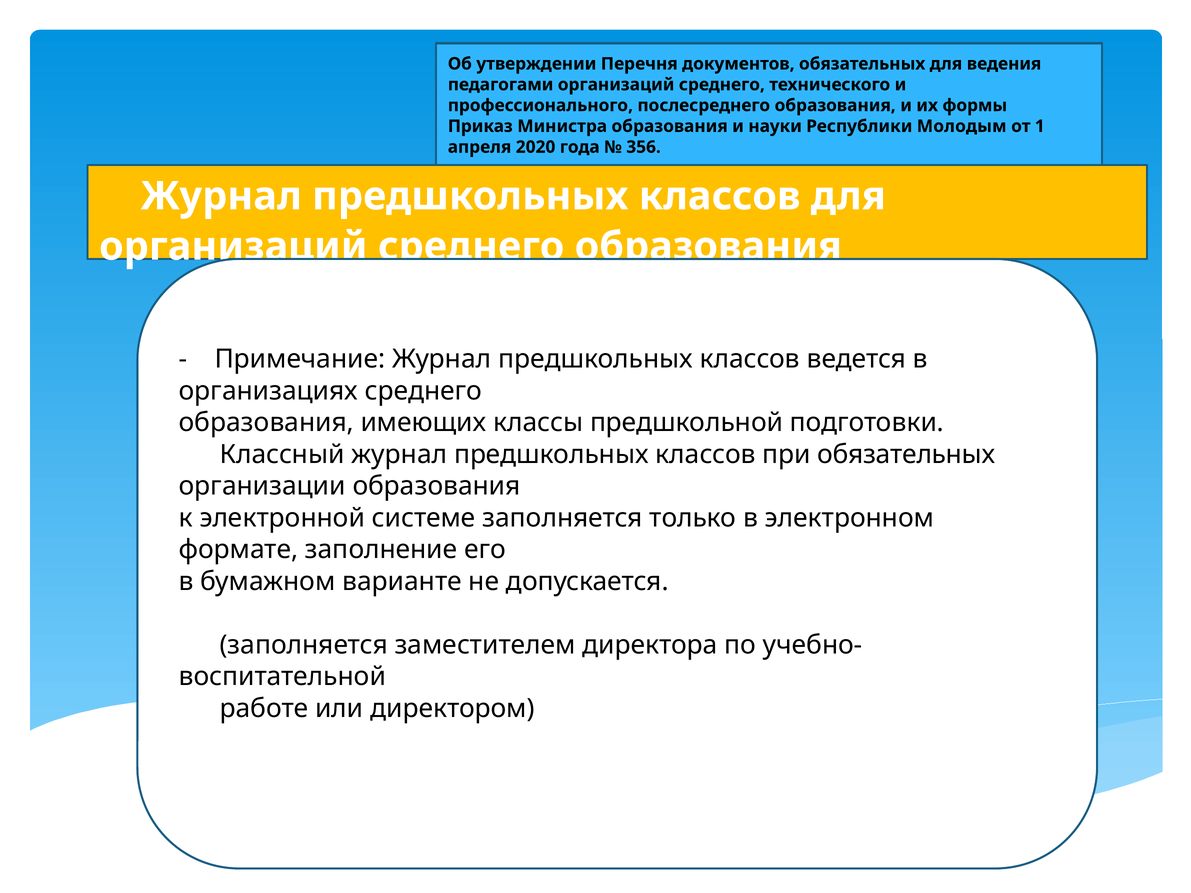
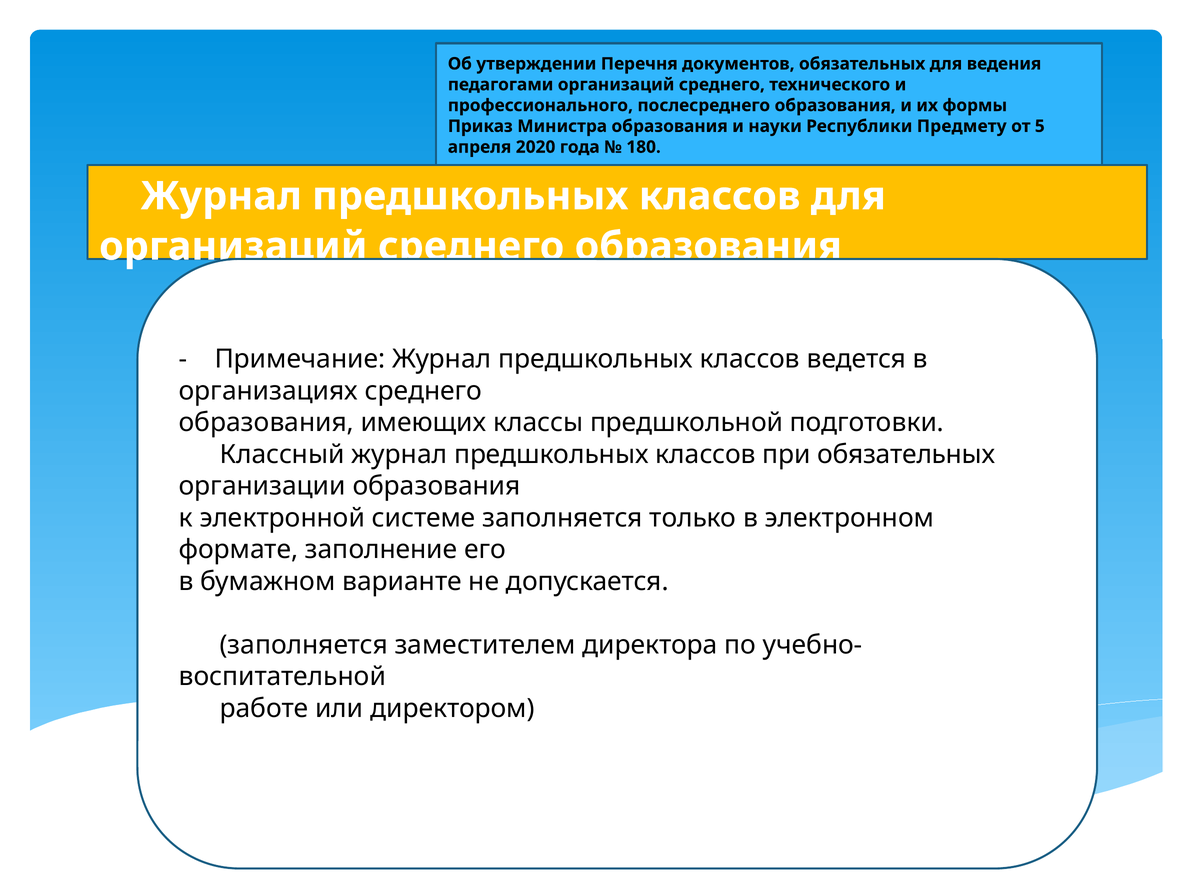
Молодым: Молодым -> Предмету (962, 126)
1: 1 -> 5 (1040, 126)
356: 356 -> 180 (644, 147)
